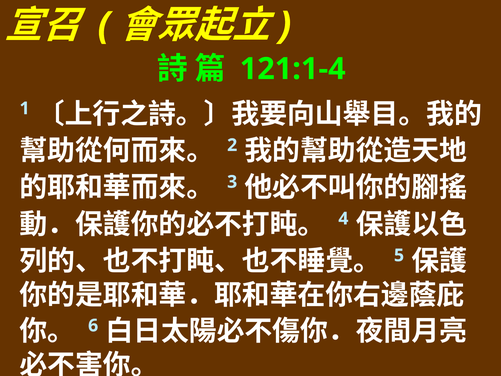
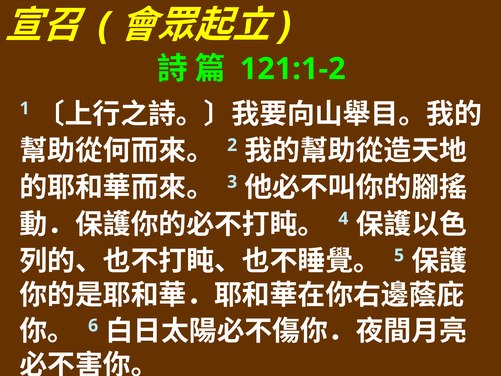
121:1-4: 121:1-4 -> 121:1-2 (293, 69)
